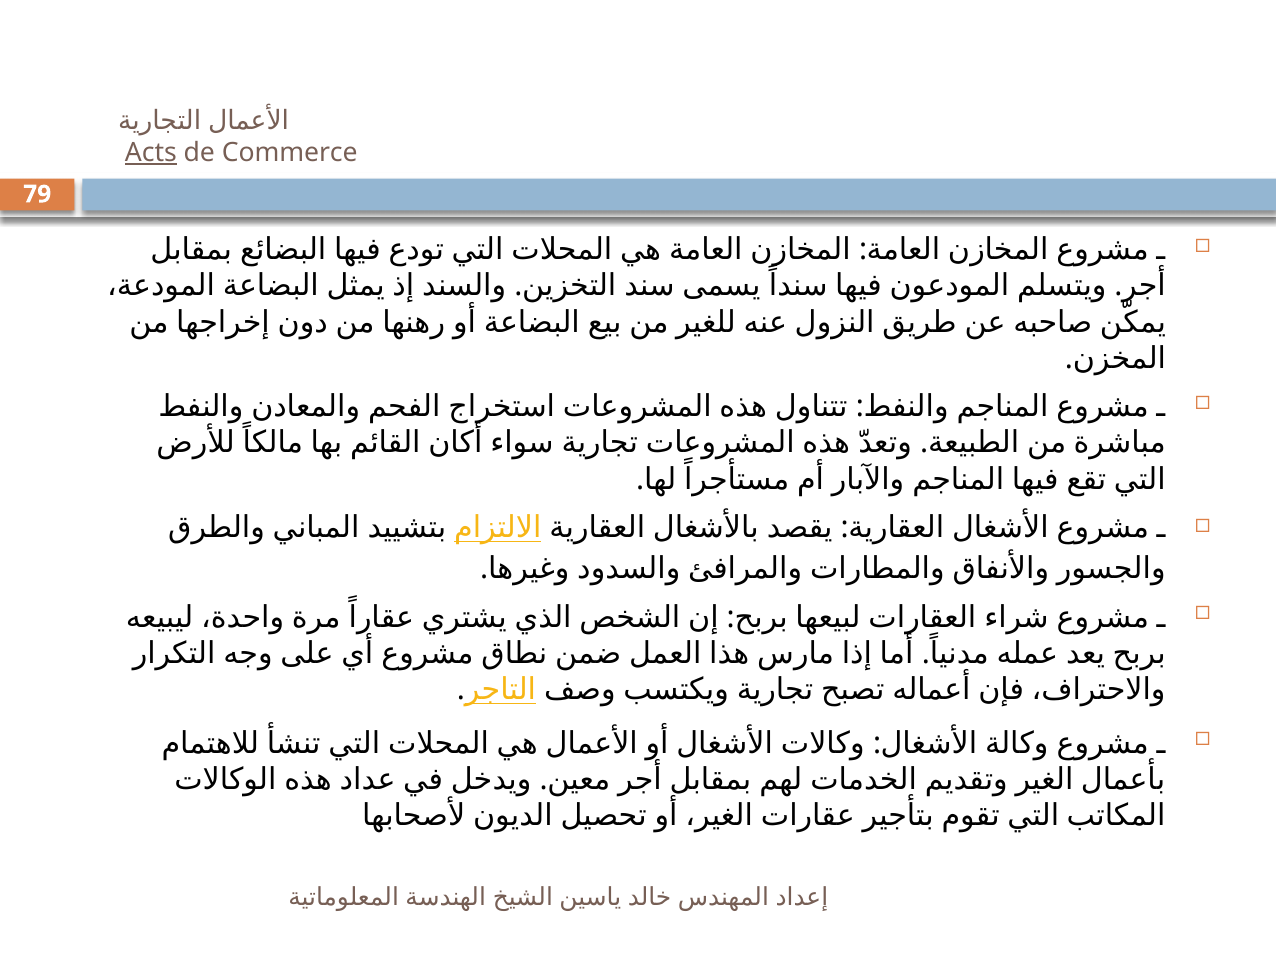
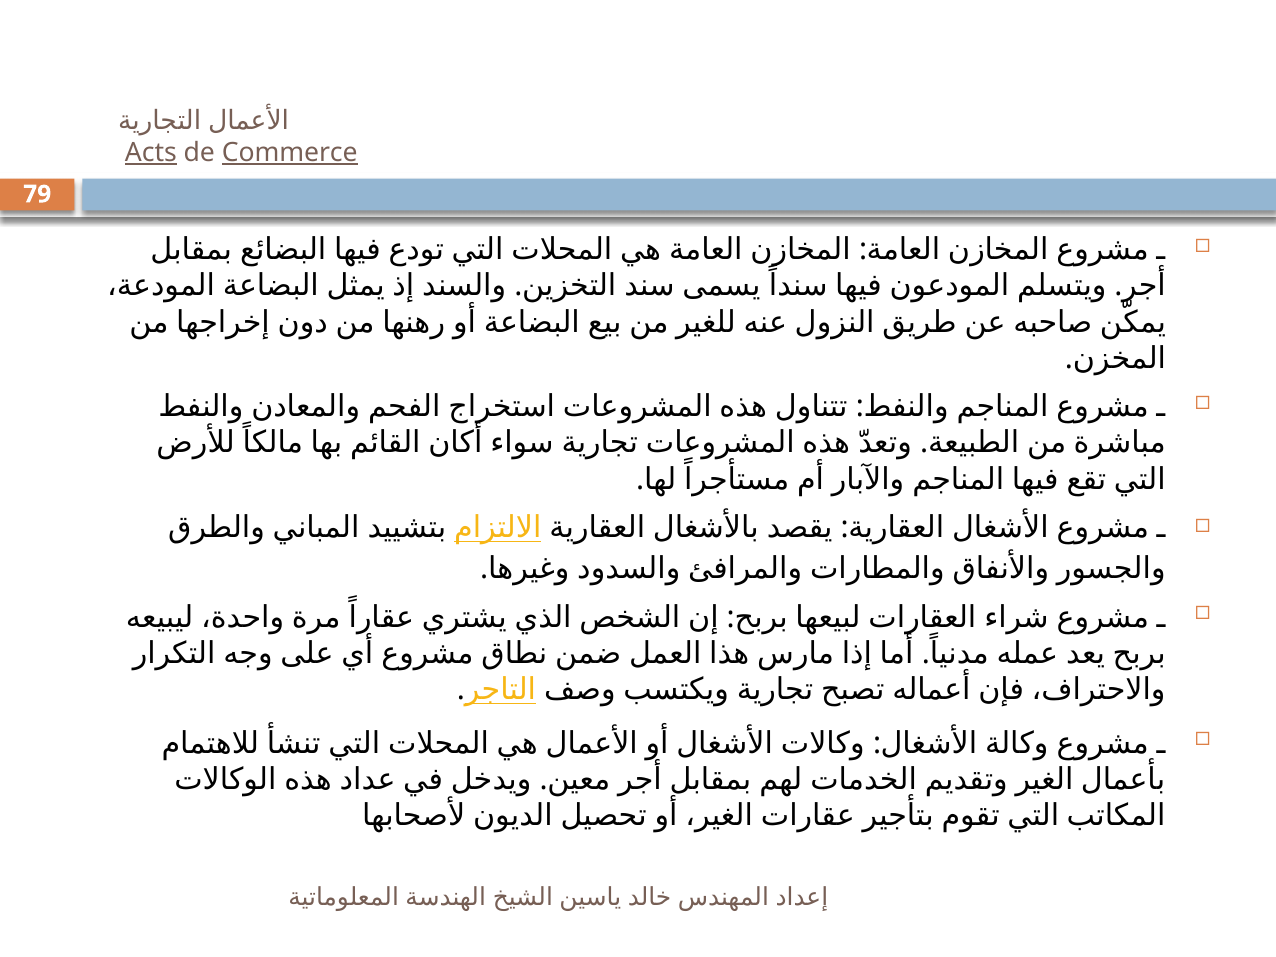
Commerce underline: none -> present (290, 153)
